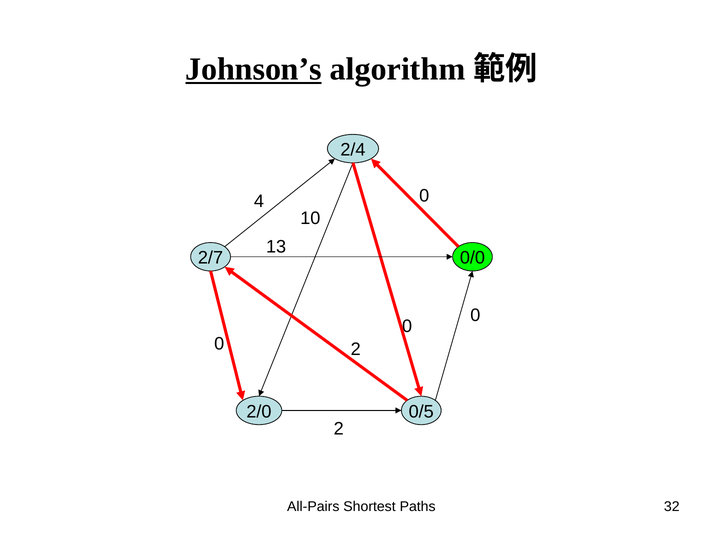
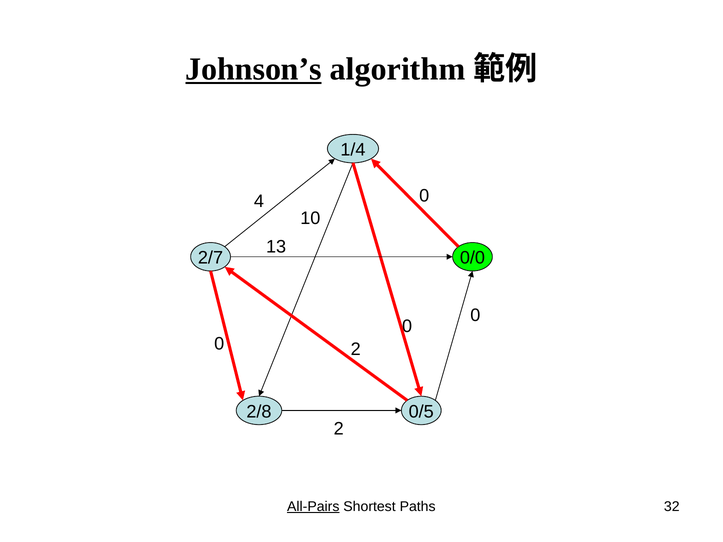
2/4: 2/4 -> 1/4 (353, 150)
2/0: 2/0 -> 2/8 (259, 412)
All-Pairs underline: none -> present (313, 507)
